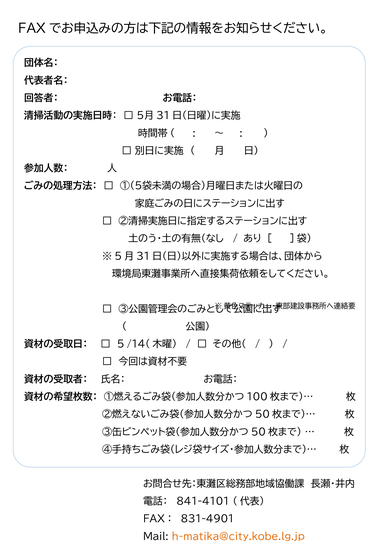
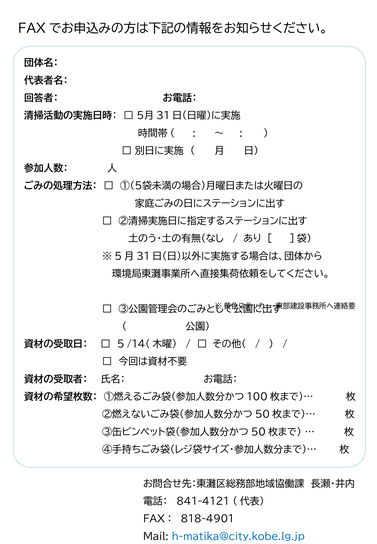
841-4101: 841-4101 -> 841-4121 (203, 502)
831-4901: 831-4901 -> 818-4901 (207, 520)
h-matika@city.kobe.lg.jp colour: orange -> blue (238, 537)
